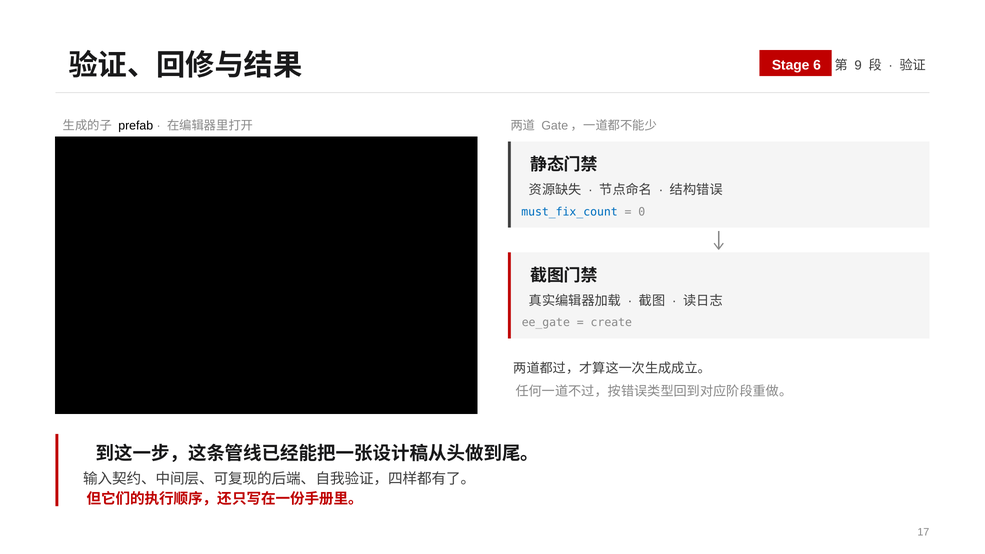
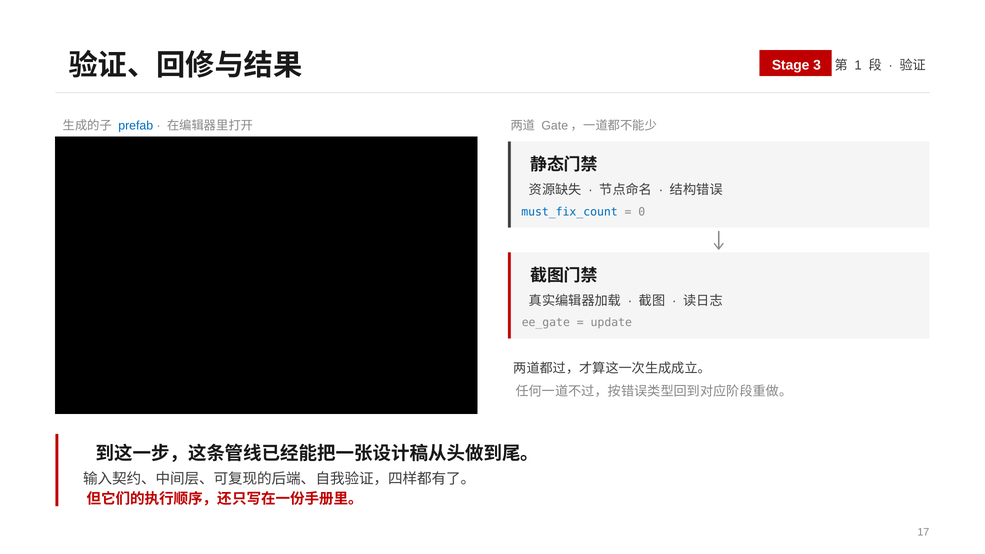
6: 6 -> 3 (817, 65)
9: 9 -> 1 (858, 65)
prefab colour: black -> blue (136, 125)
create: create -> update (611, 323)
